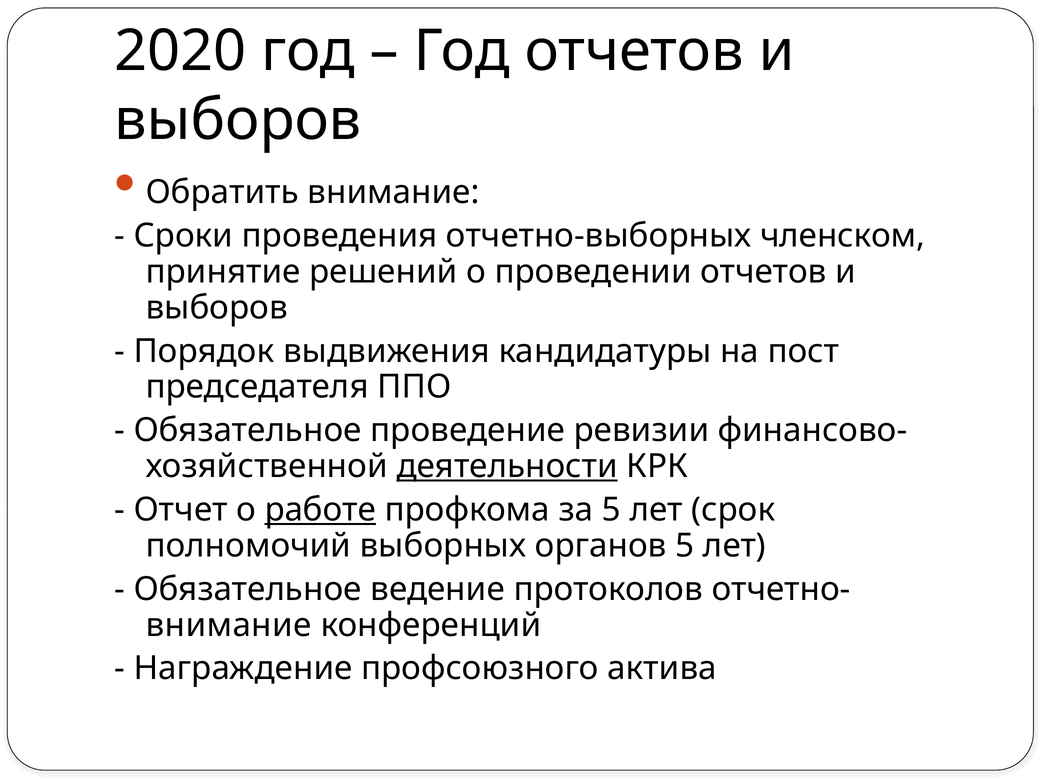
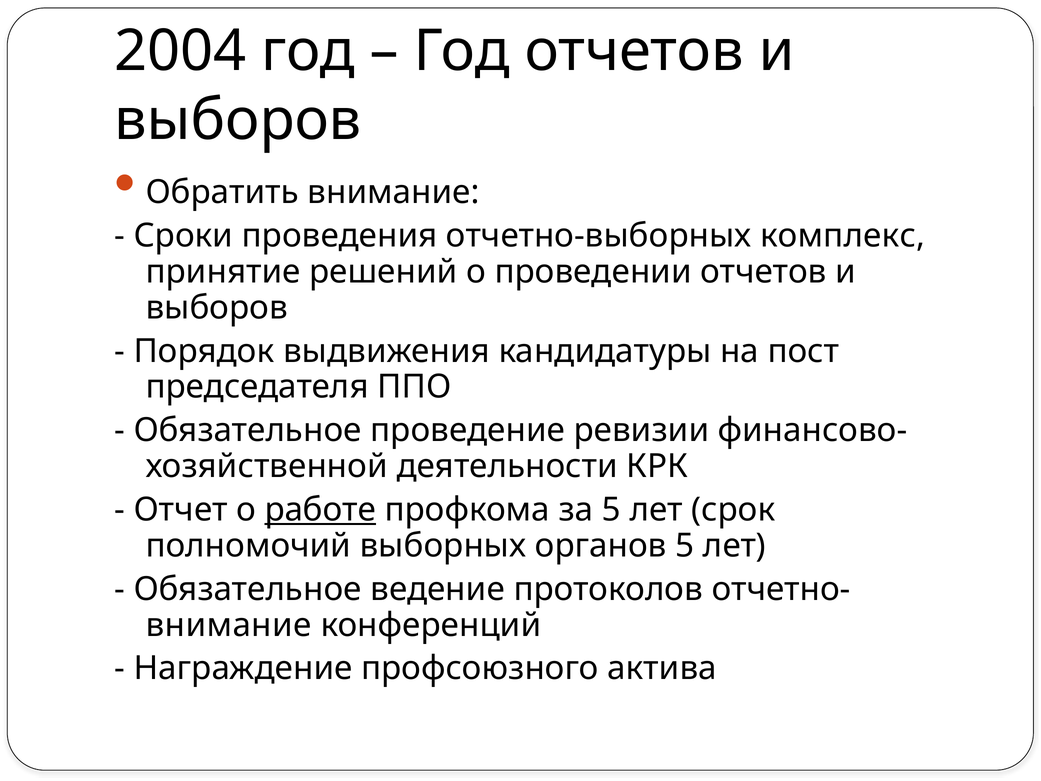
2020: 2020 -> 2004 (180, 51)
членском: членском -> комплекс (842, 236)
деятельности underline: present -> none (507, 466)
